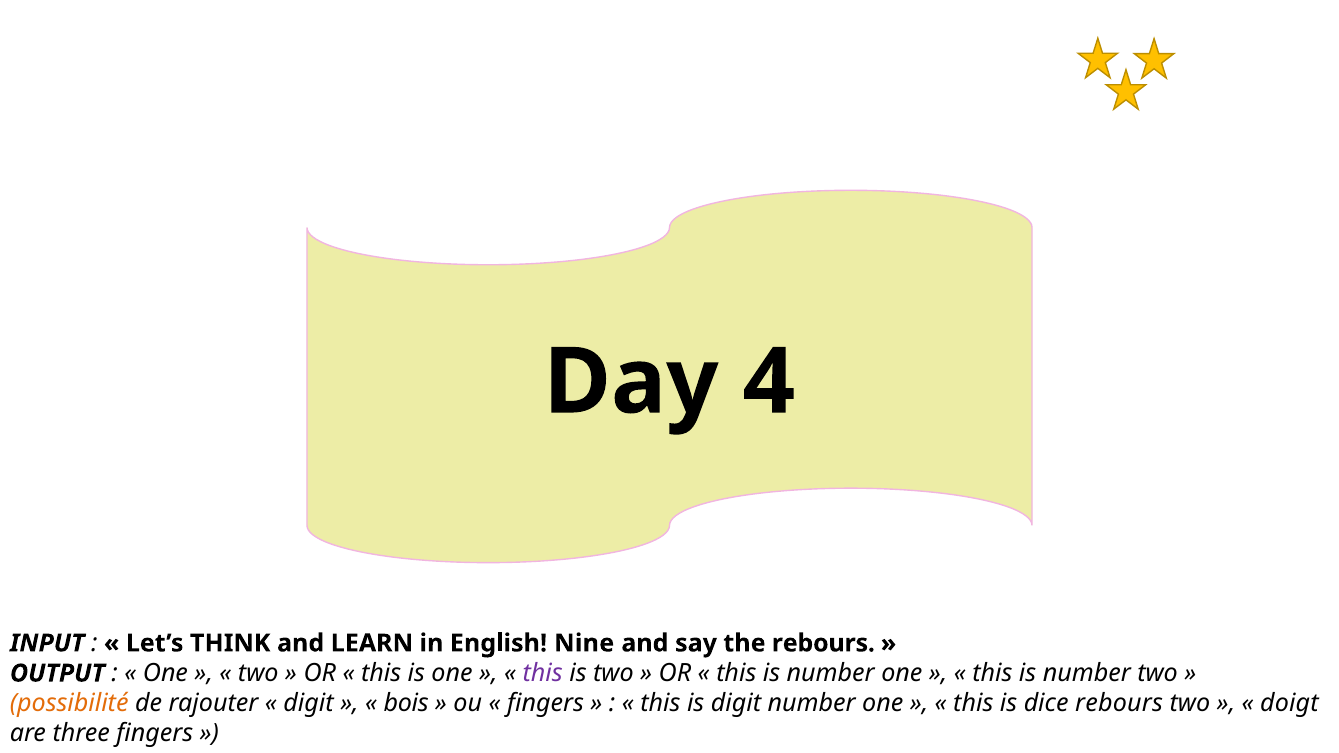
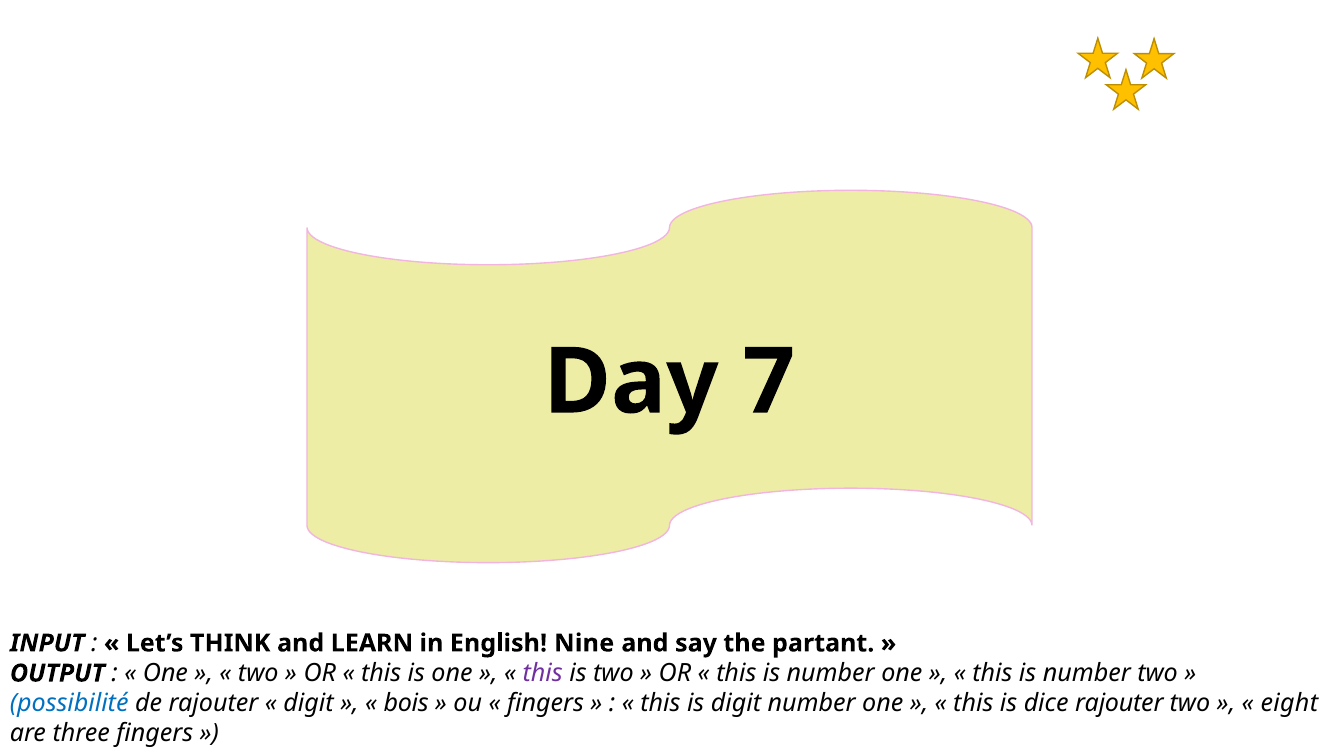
4: 4 -> 7 (769, 382)
the rebours: rebours -> partant (823, 643)
possibilité colour: orange -> blue (69, 704)
dice rebours: rebours -> rajouter (1119, 704)
doigt: doigt -> eight (1289, 704)
